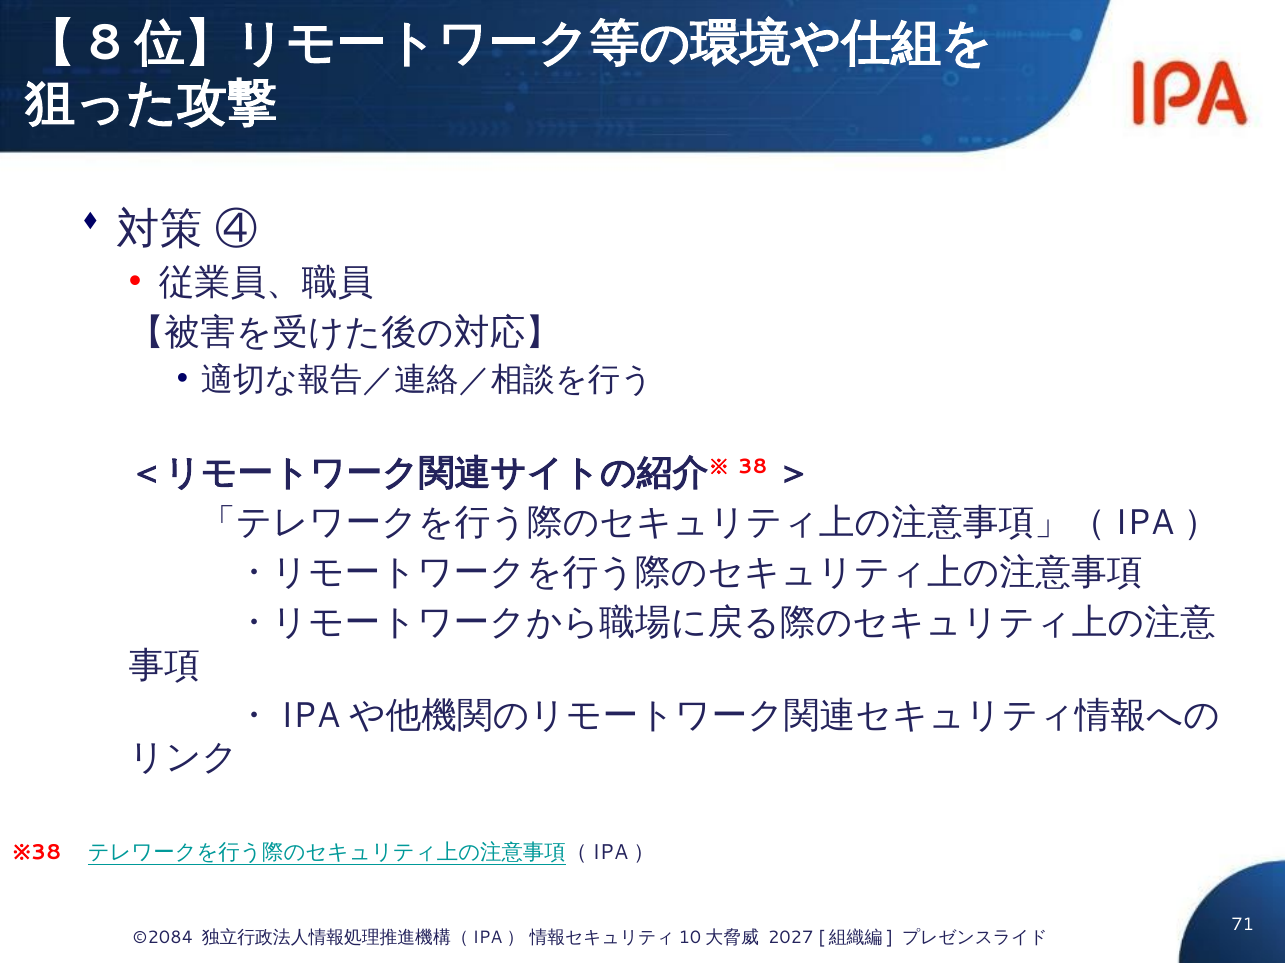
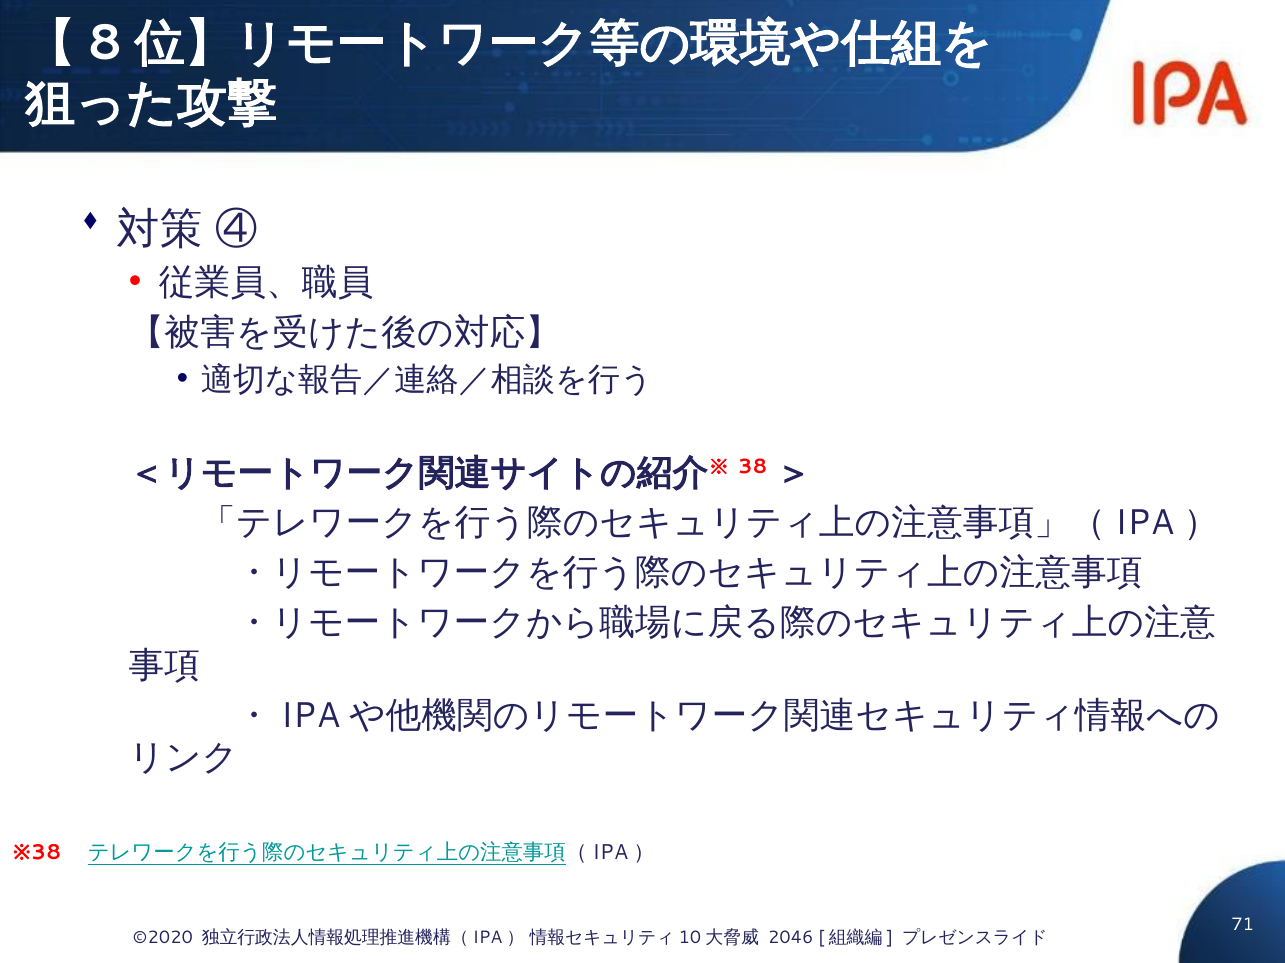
©2084: ©2084 -> ©2020 (163, 939)
2027: 2027 -> 2046 (791, 939)
